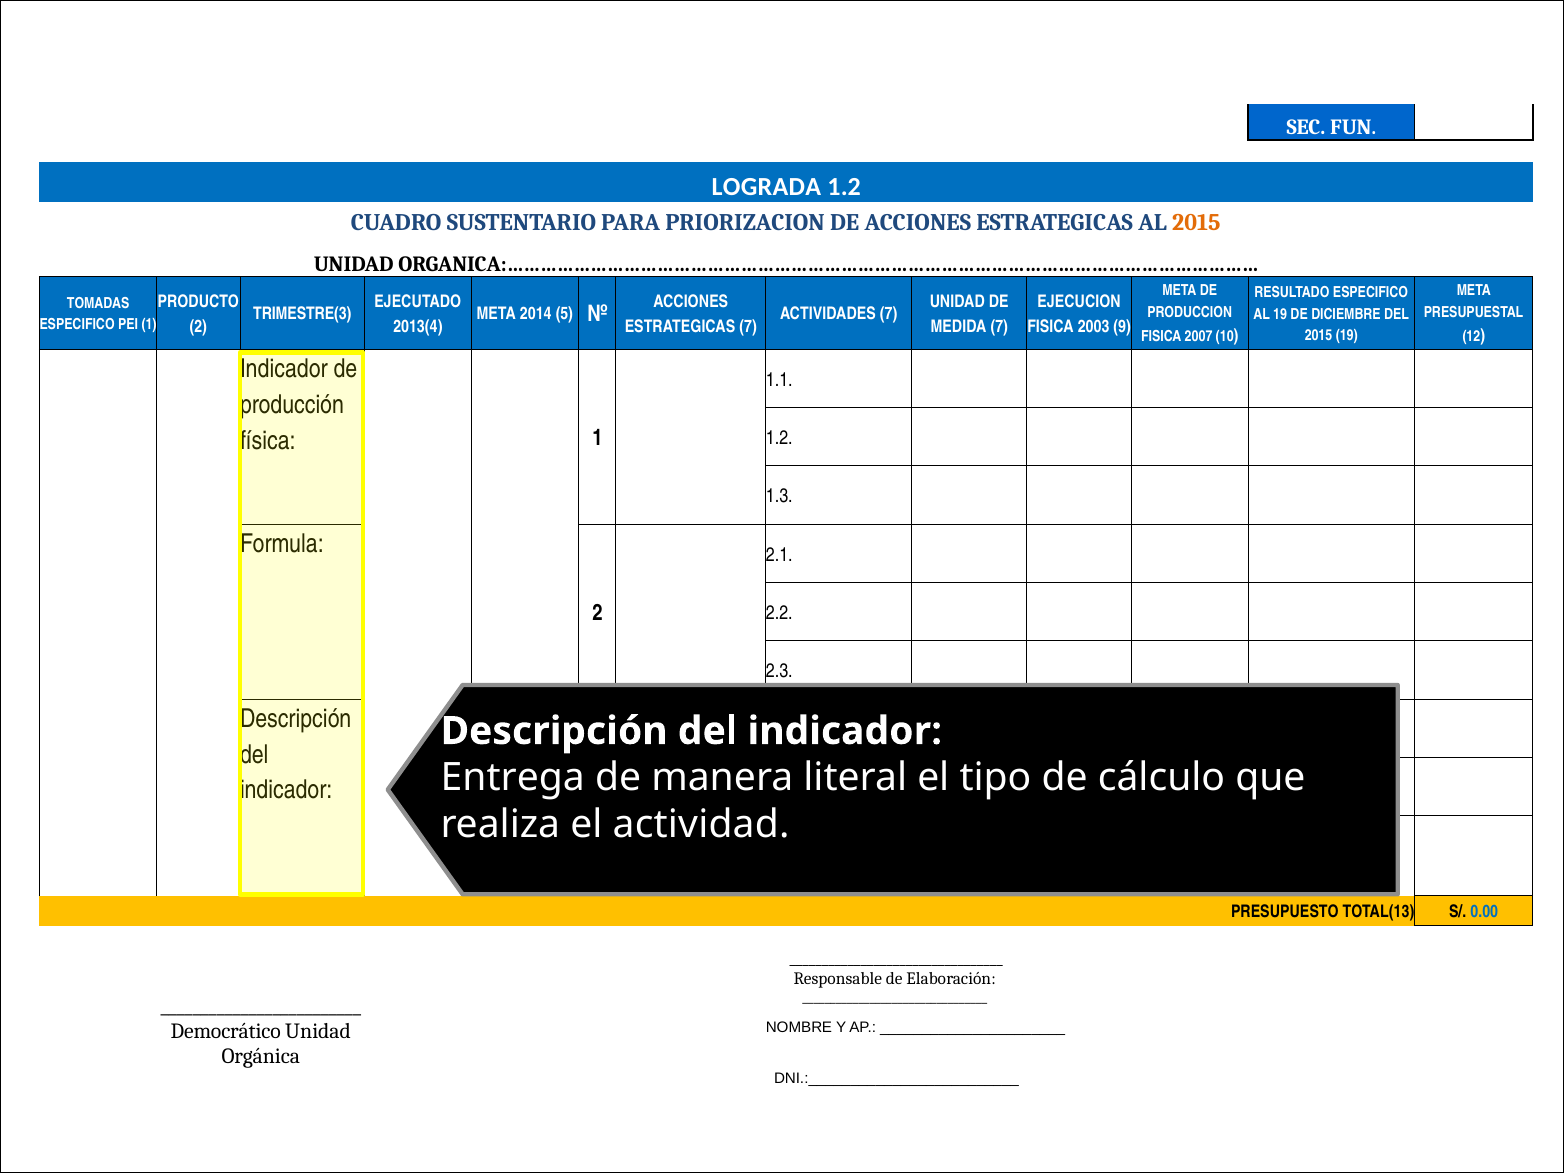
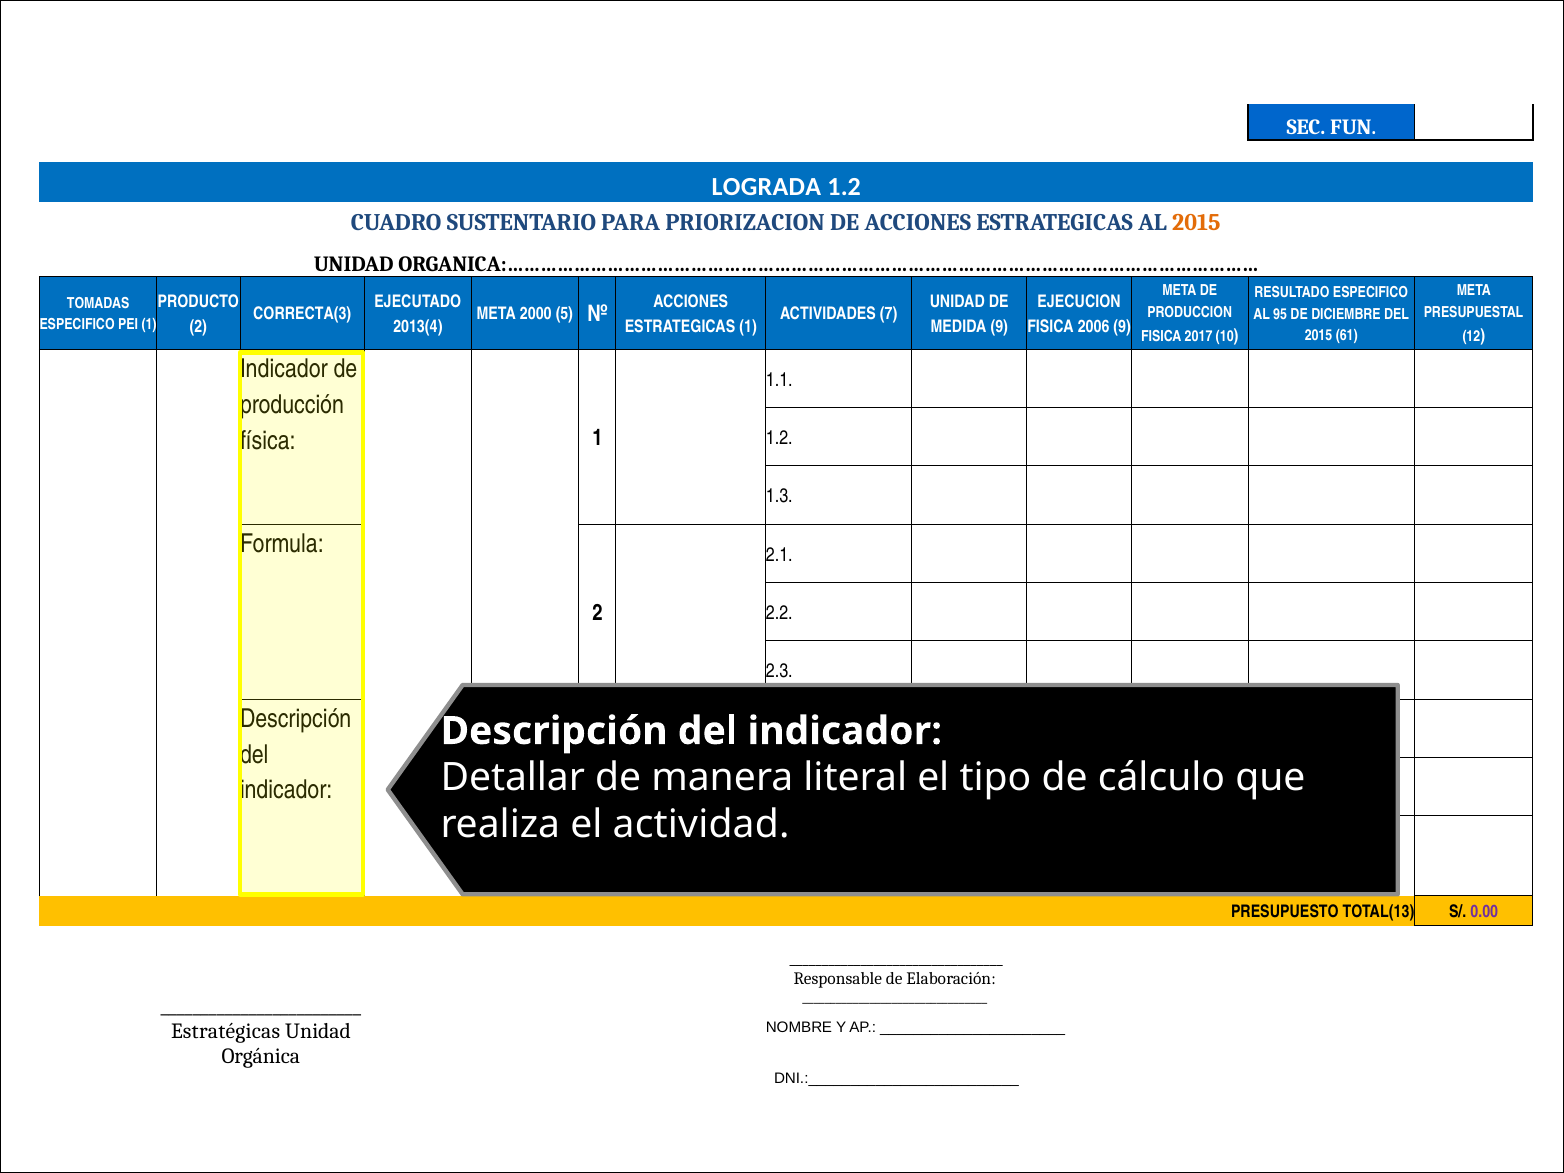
TRIMESTRE(3: TRIMESTRE(3 -> CORRECTA(3 (302, 314)
2014: 2014 -> 2000 (536, 314)
AL 19: 19 -> 95 (1280, 314)
ESTRATEGICAS 7: 7 -> 1 (748, 327)
MEDIDA 7: 7 -> 9 (999, 327)
2003: 2003 -> 2006 (1094, 327)
2015 19: 19 -> 61 (1347, 335)
2007: 2007 -> 2017 (1199, 336)
Entrega: Entrega -> Detallar (513, 778)
0.00 colour: blue -> purple (1484, 912)
Democrático: Democrático -> Estratégicas (226, 1031)
